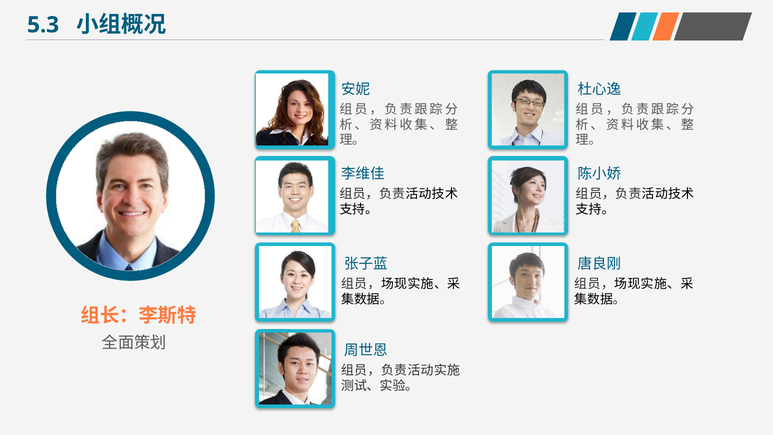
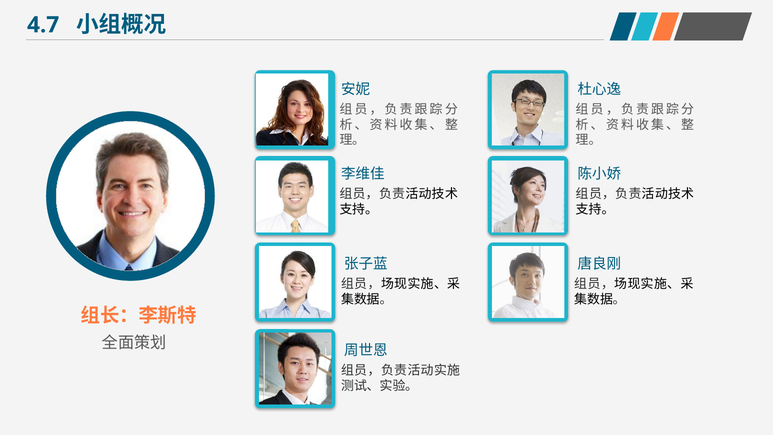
5.3: 5.3 -> 4.7 (43, 25)
